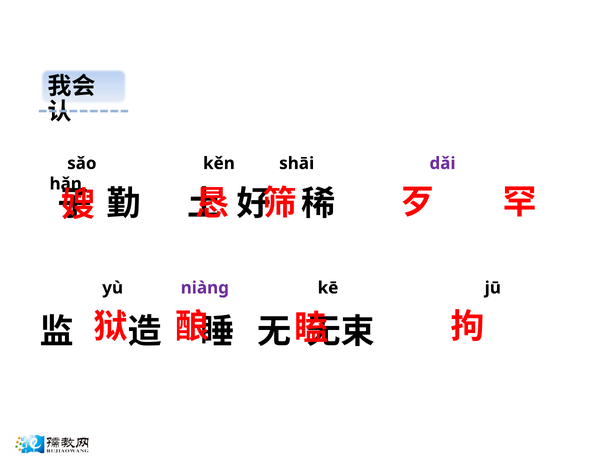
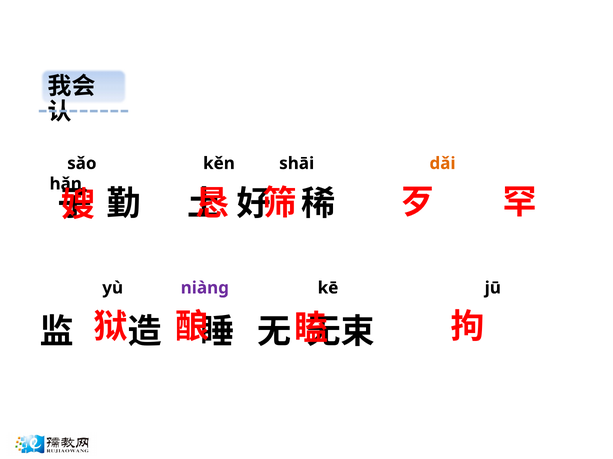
dǎi colour: purple -> orange (442, 164)
